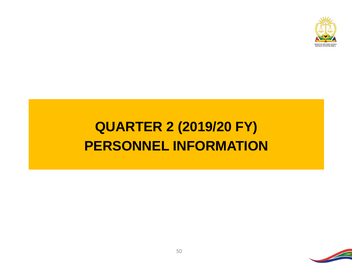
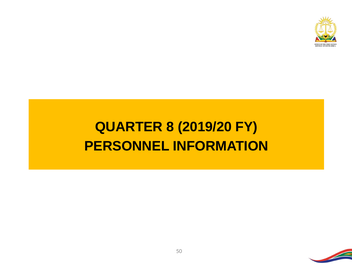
2: 2 -> 8 (170, 127)
